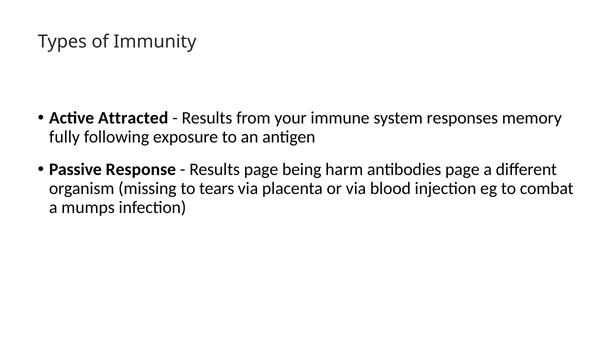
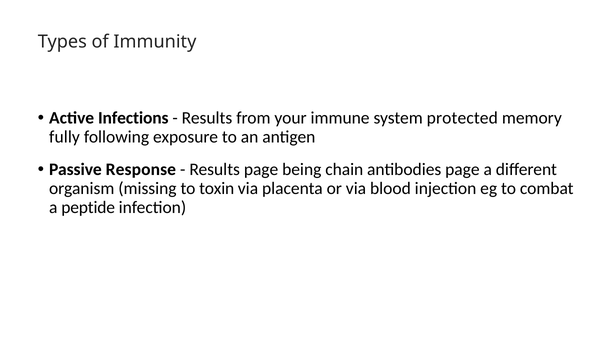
Attracted: Attracted -> Infections (133, 118)
responses: responses -> protected (462, 118)
harm: harm -> chain (344, 169)
tears: tears -> toxin (217, 188)
mumps: mumps -> peptide (88, 207)
